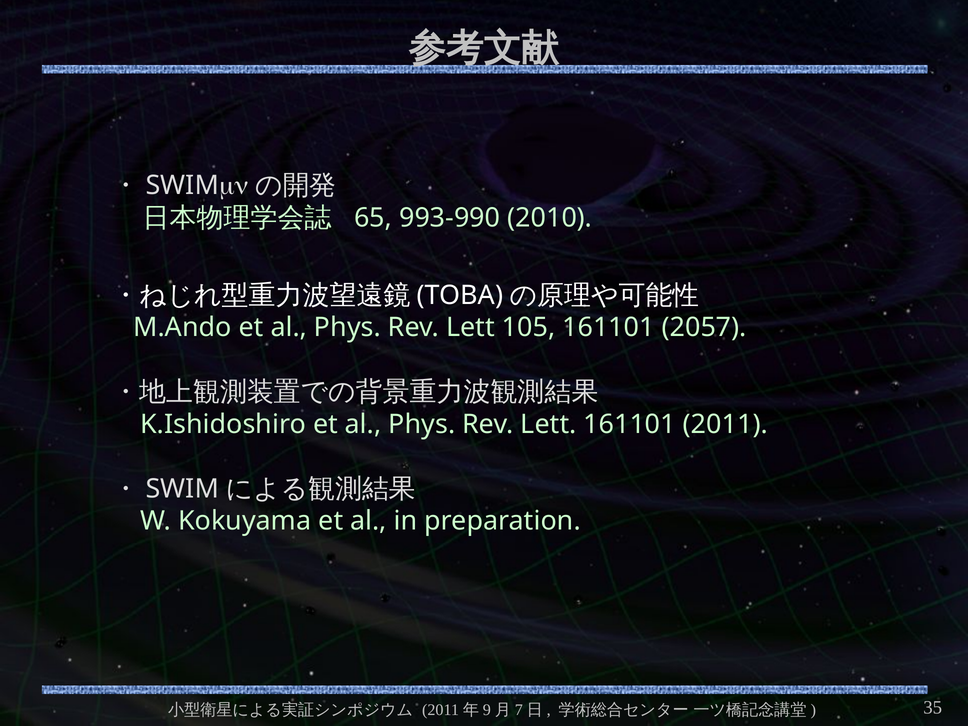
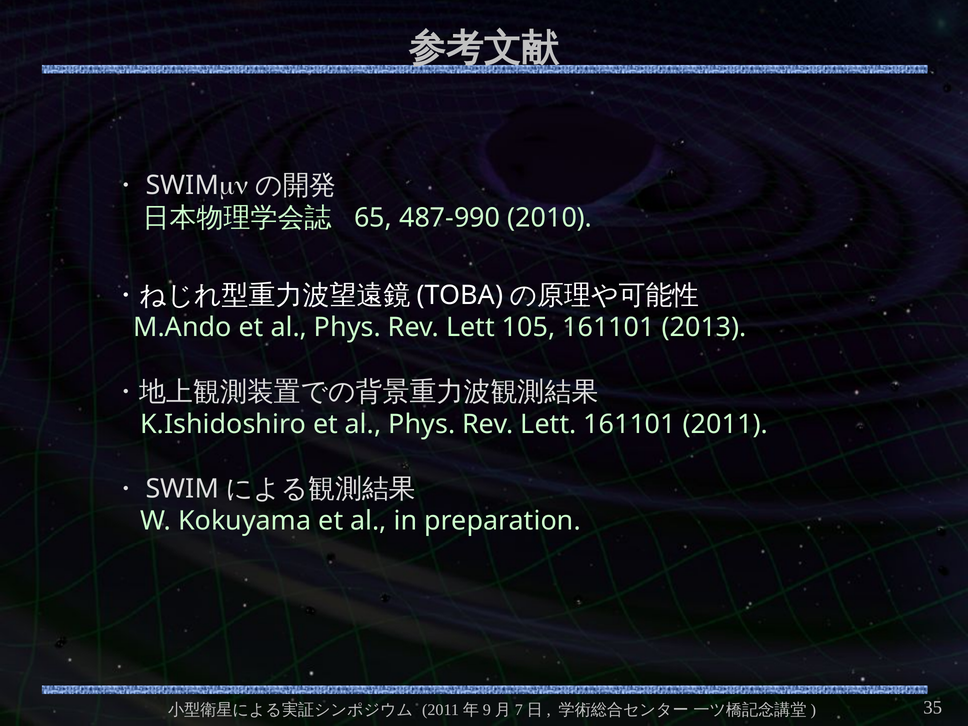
993-990: 993-990 -> 487-990 (450, 218)
2057: 2057 -> 2013 (704, 327)
